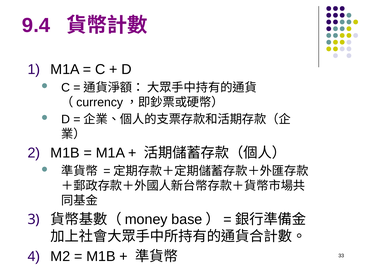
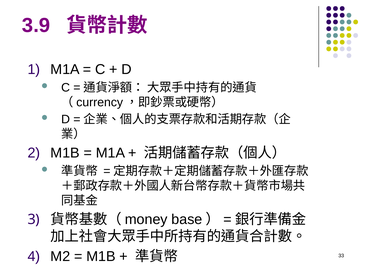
9.4: 9.4 -> 3.9 (36, 25)
